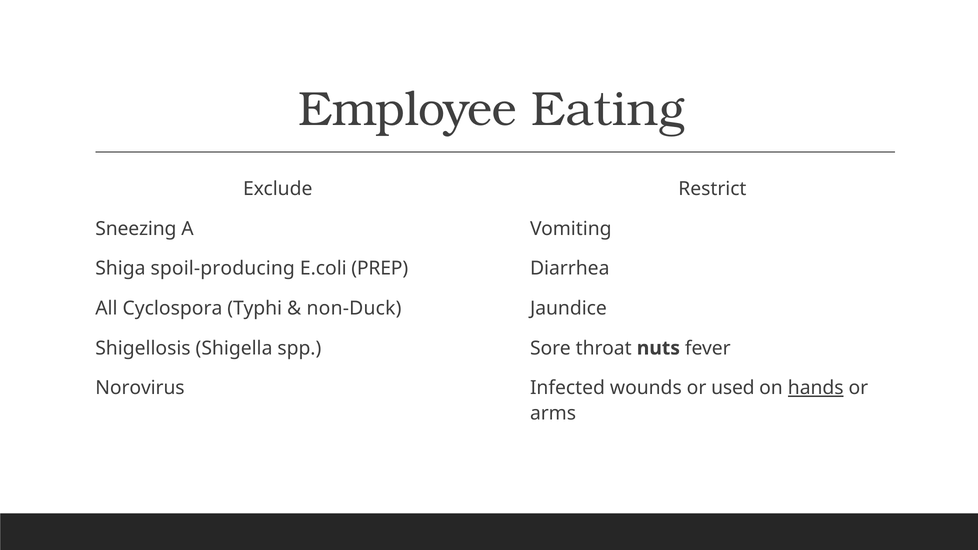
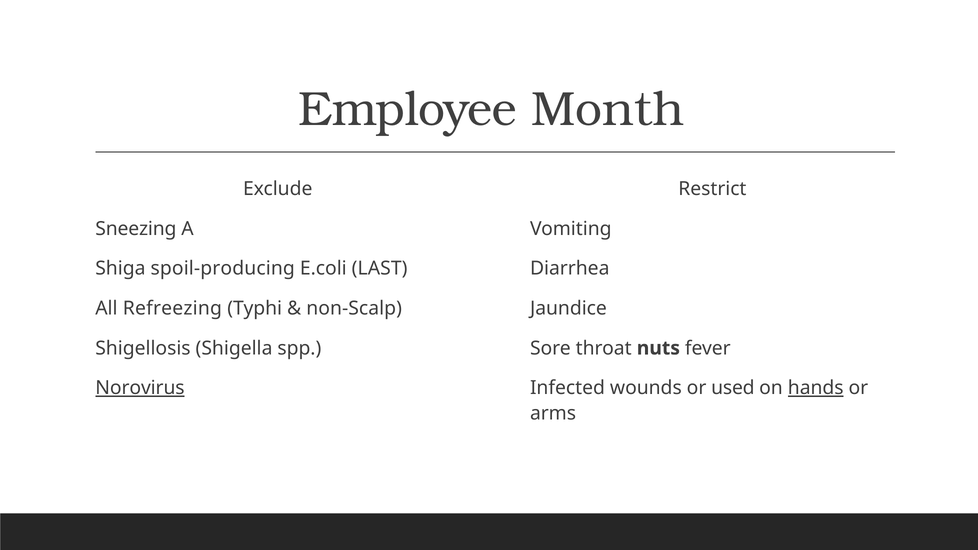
Eating: Eating -> Month (608, 110)
PREP: PREP -> LAST (380, 269)
Cyclospora: Cyclospora -> Refreezing (172, 308)
non-Duck: non-Duck -> non-Scalp (354, 308)
Norovirus underline: none -> present (140, 388)
